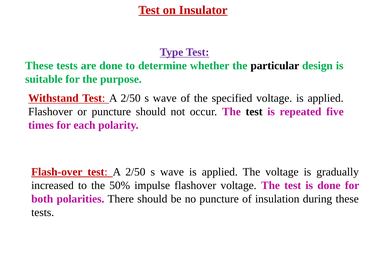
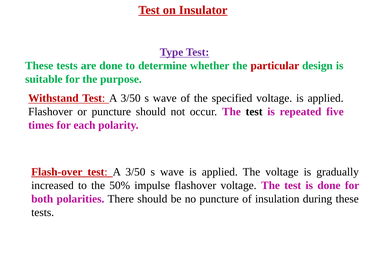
particular colour: black -> red (275, 66)
Withstand Test A 2/50: 2/50 -> 3/50 (131, 99)
Flash-over test A 2/50: 2/50 -> 3/50 (135, 172)
